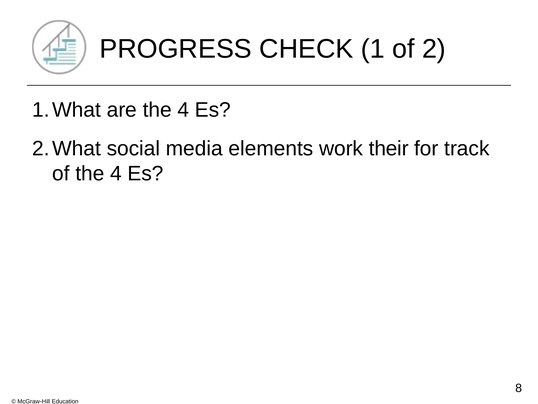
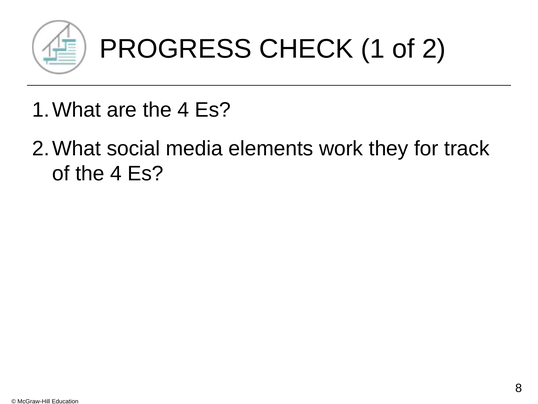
their: their -> they (389, 148)
